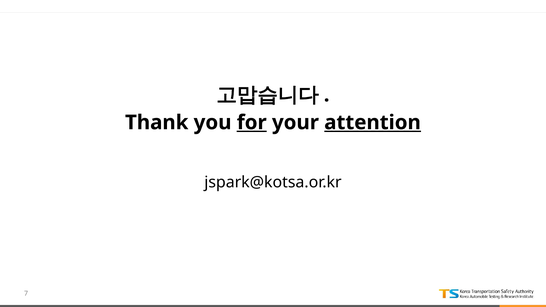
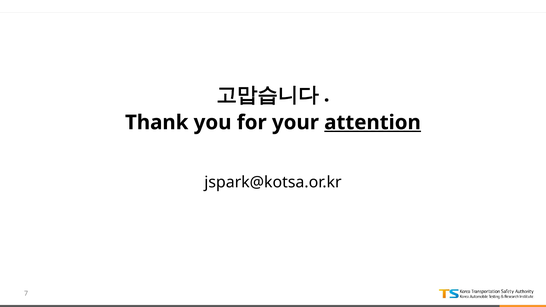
for underline: present -> none (252, 123)
